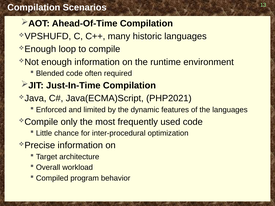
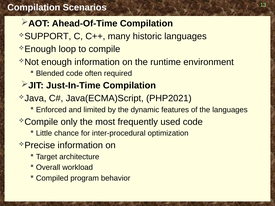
VPSHUFD: VPSHUFD -> SUPPORT (48, 36)
